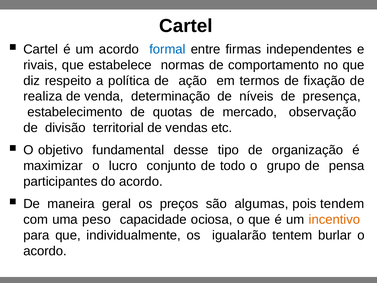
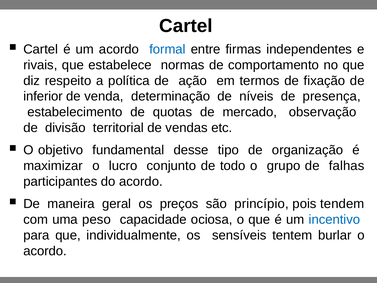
realiza: realiza -> inferior (43, 96)
pensa: pensa -> falhas (347, 166)
algumas: algumas -> princípio (262, 204)
incentivo colour: orange -> blue (334, 219)
igualarão: igualarão -> sensíveis (239, 235)
